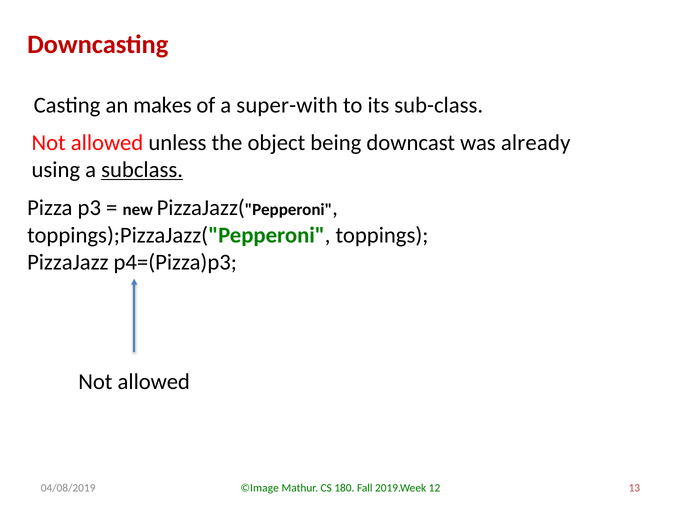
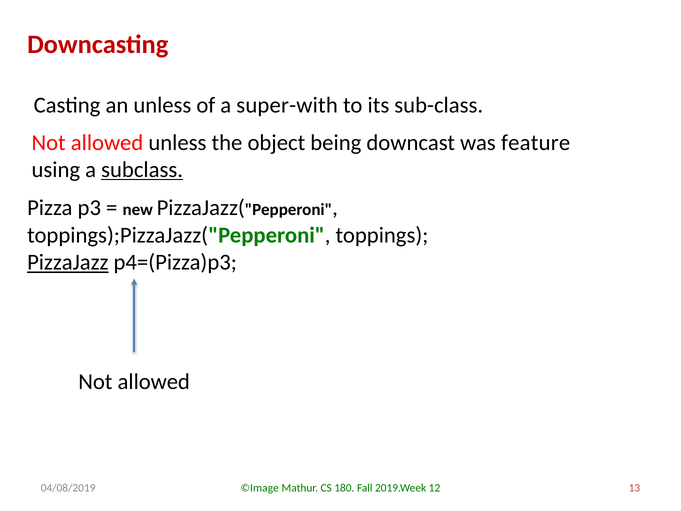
an makes: makes -> unless (162, 105)
already: already -> feature (536, 142)
PizzaJazz underline: none -> present (68, 262)
